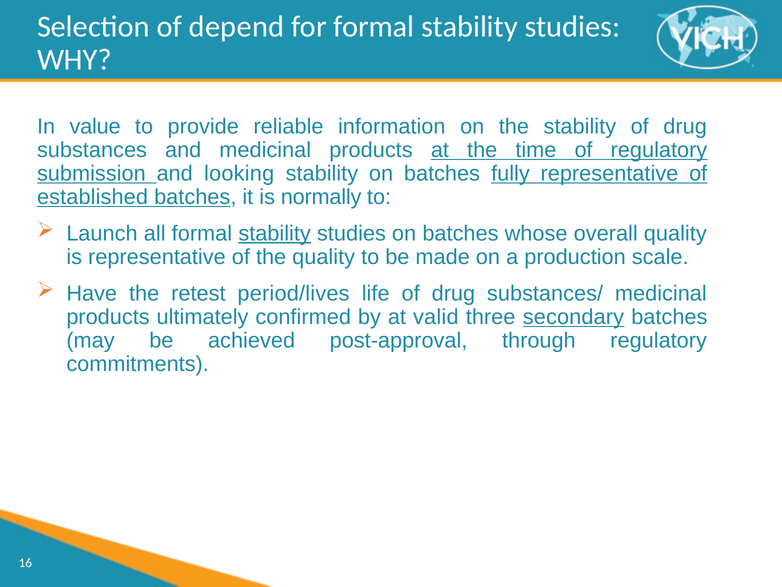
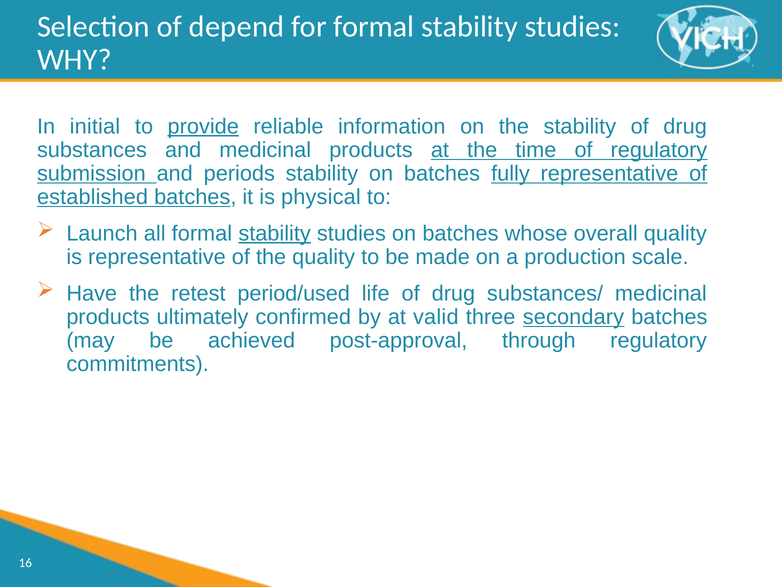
value: value -> initial (95, 126)
provide underline: none -> present (203, 126)
looking: looking -> periods (239, 173)
normally: normally -> physical (321, 197)
period/lives: period/lives -> period/used (294, 293)
